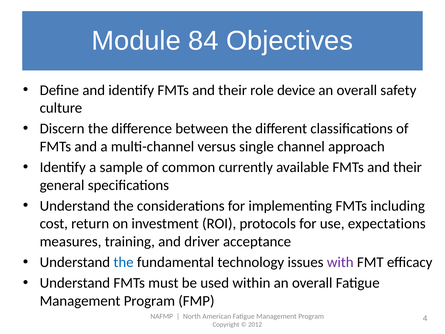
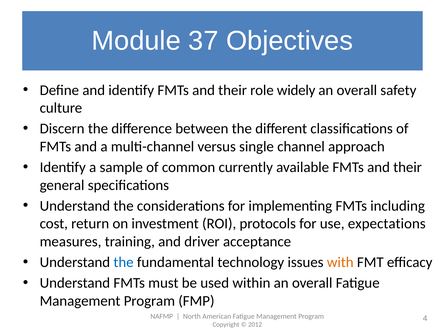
84: 84 -> 37 (203, 41)
device: device -> widely (296, 90)
with colour: purple -> orange (340, 262)
